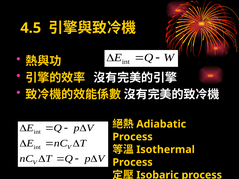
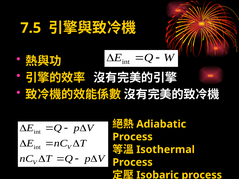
4.5: 4.5 -> 7.5 (31, 28)
